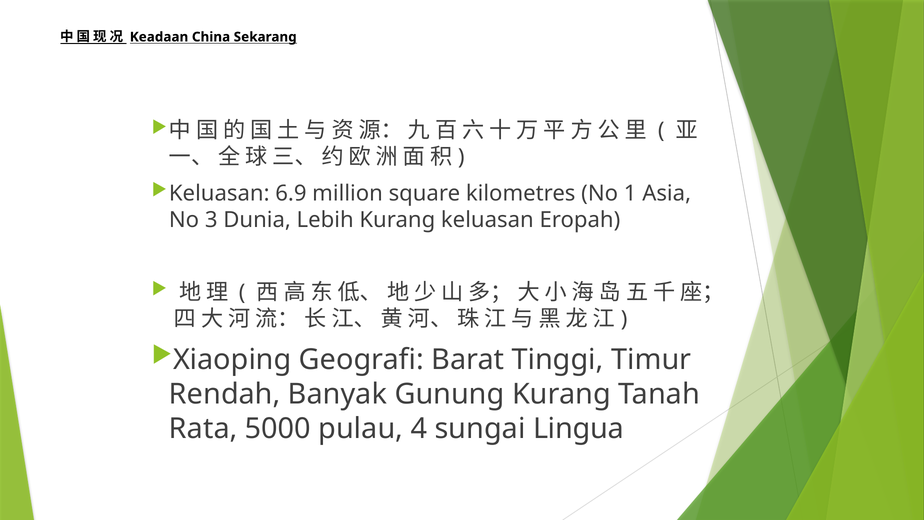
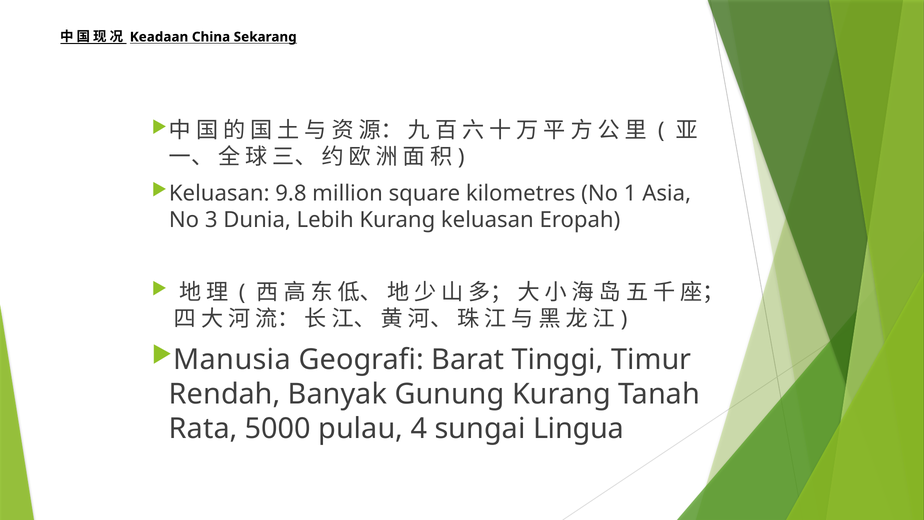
6.9: 6.9 -> 9.8 (291, 193)
Xiaoping: Xiaoping -> Manusia (232, 359)
